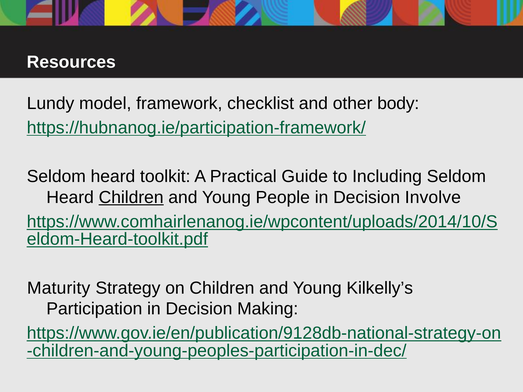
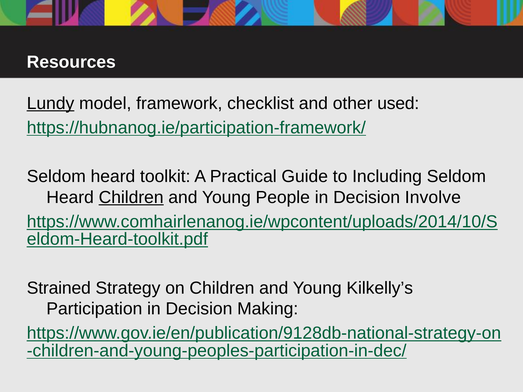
Lundy underline: none -> present (51, 103)
body: body -> used (398, 103)
Maturity: Maturity -> Strained (59, 288)
